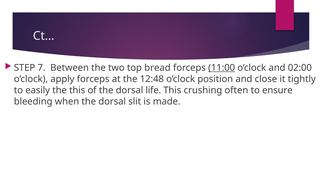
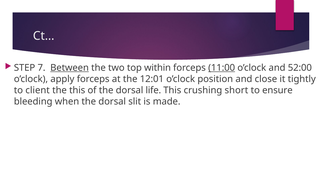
Between underline: none -> present (70, 68)
bread: bread -> within (158, 68)
02:00: 02:00 -> 52:00 (300, 68)
12:48: 12:48 -> 12:01 (152, 79)
easily: easily -> client (38, 90)
often: often -> short (236, 90)
